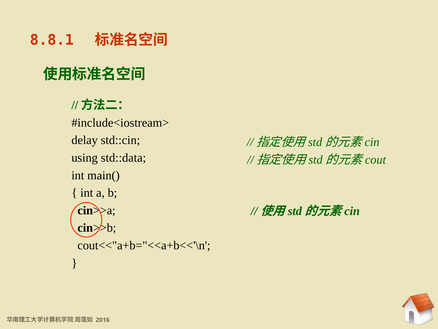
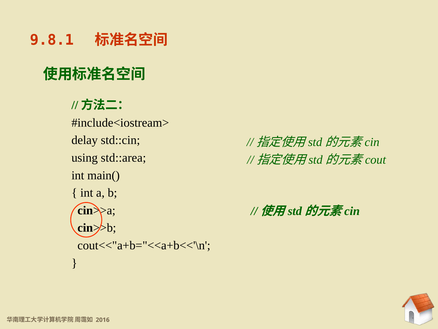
8.8.1: 8.8.1 -> 9.8.1 (52, 40)
std::data: std::data -> std::area (123, 158)
